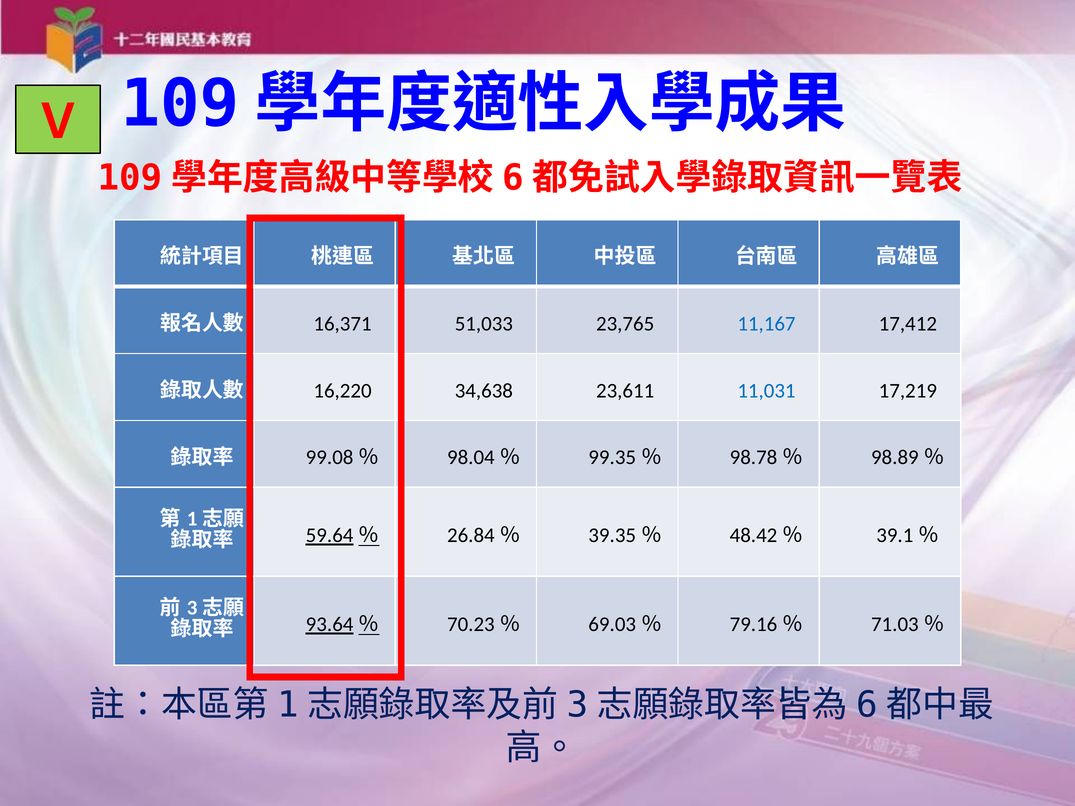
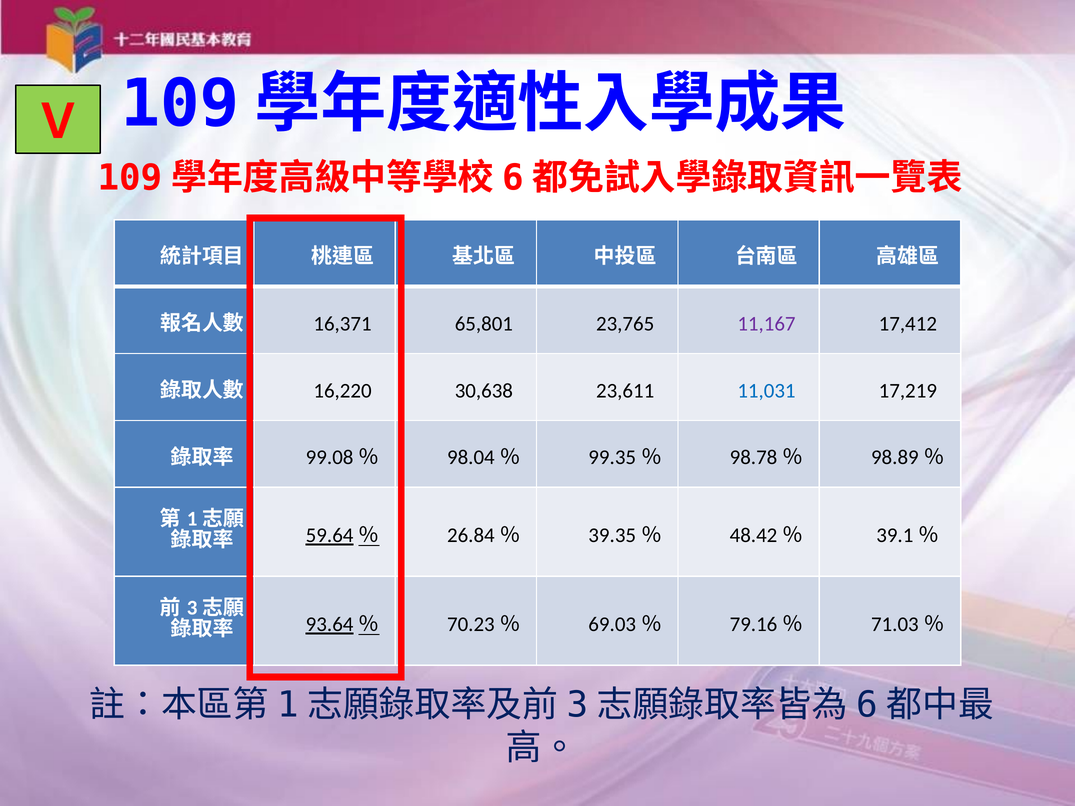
51,033: 51,033 -> 65,801 (484, 324)
11,167 colour: blue -> purple (766, 324)
34,638: 34,638 -> 30,638 (484, 391)
